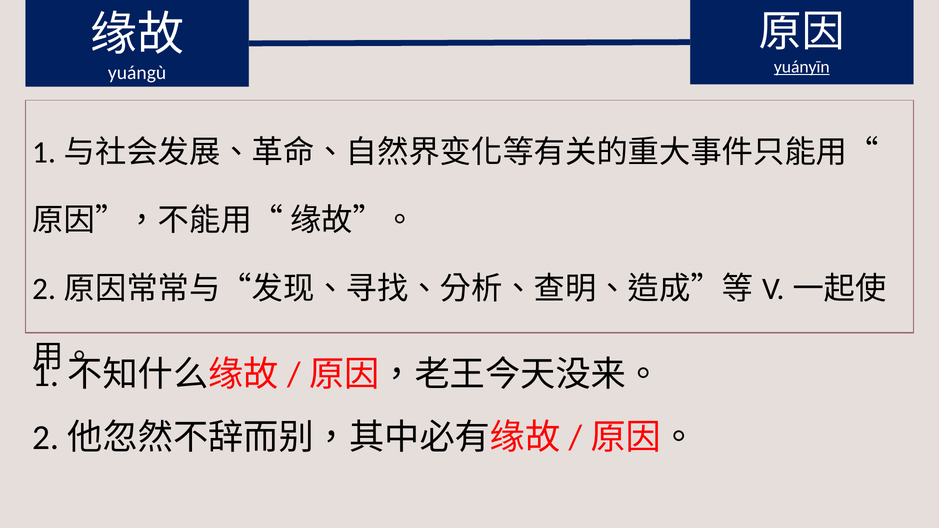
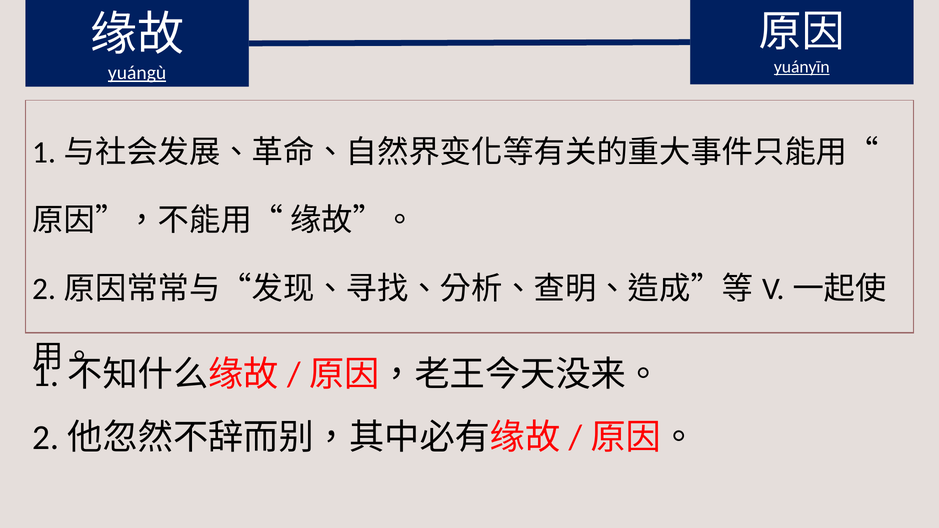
yuángù underline: none -> present (137, 73)
